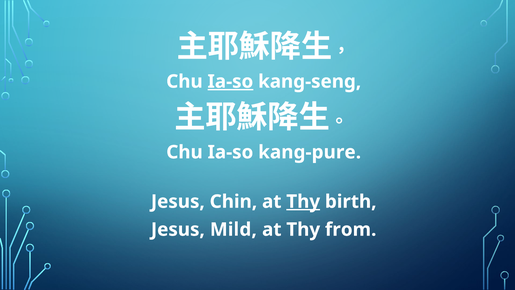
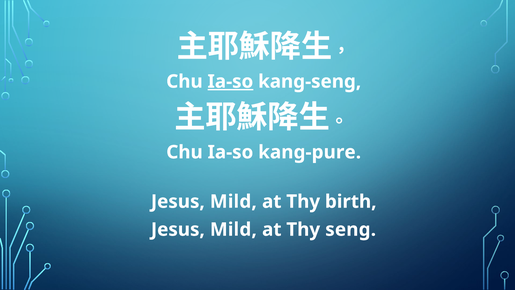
Chin: Chin -> Mild (233, 201)
Thy underline: present -> none (303, 201)
from: from -> seng (351, 229)
